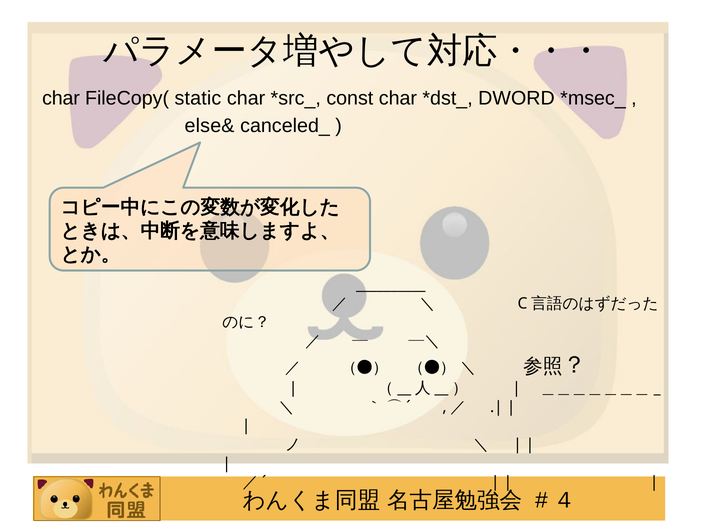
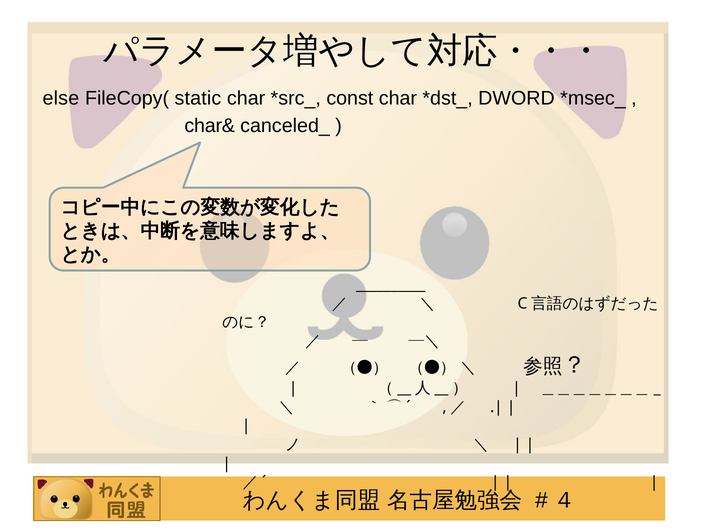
char: char -> else (61, 98)
else&: else& -> char& (210, 126)
